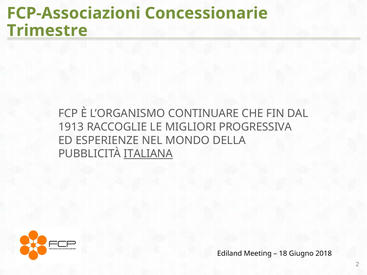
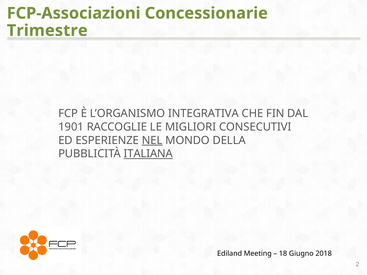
CONTINUARE: CONTINUARE -> INTEGRATIVA (203, 114)
1913: 1913 -> 1901 (71, 127)
PROGRESSIVA: PROGRESSIVA -> CONSECUTIVI (255, 127)
NEL underline: none -> present (152, 140)
